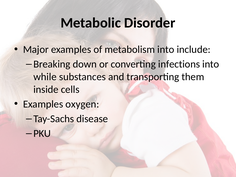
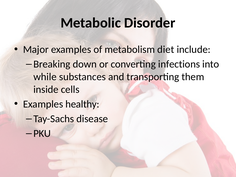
metabolism into: into -> diet (166, 50)
oxygen: oxygen -> healthy (82, 104)
